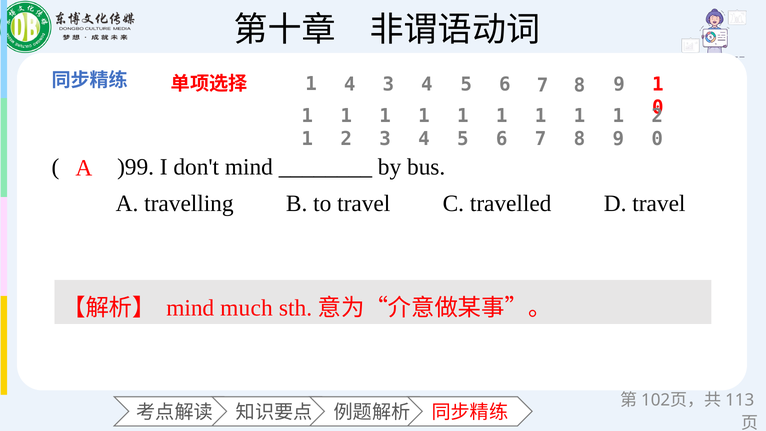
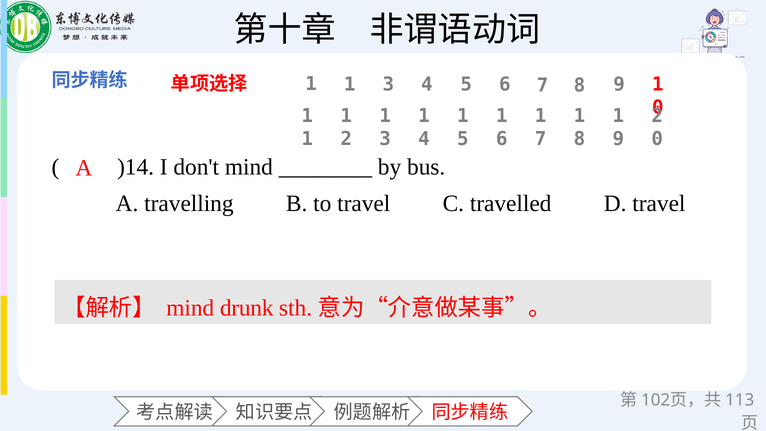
4: 4 -> 1 (350, 85)
)99: )99 -> )14 (136, 167)
much: much -> drunk (247, 308)
